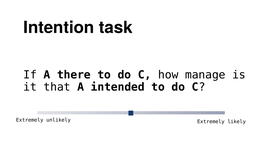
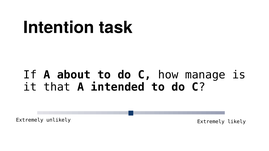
there: there -> about (74, 75)
